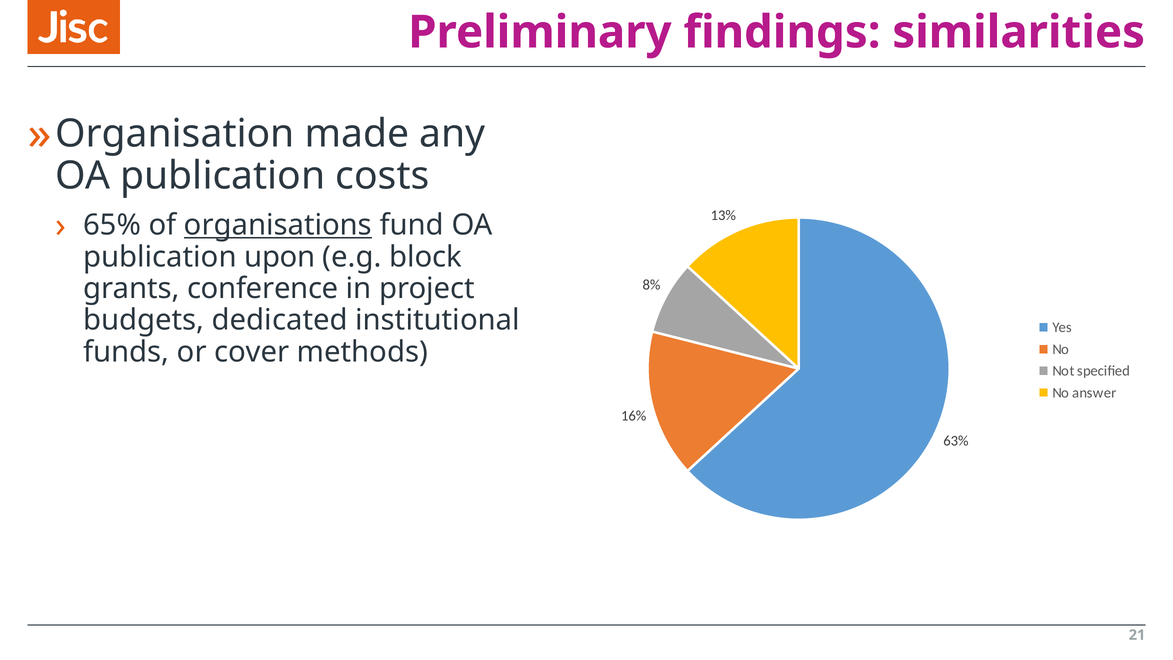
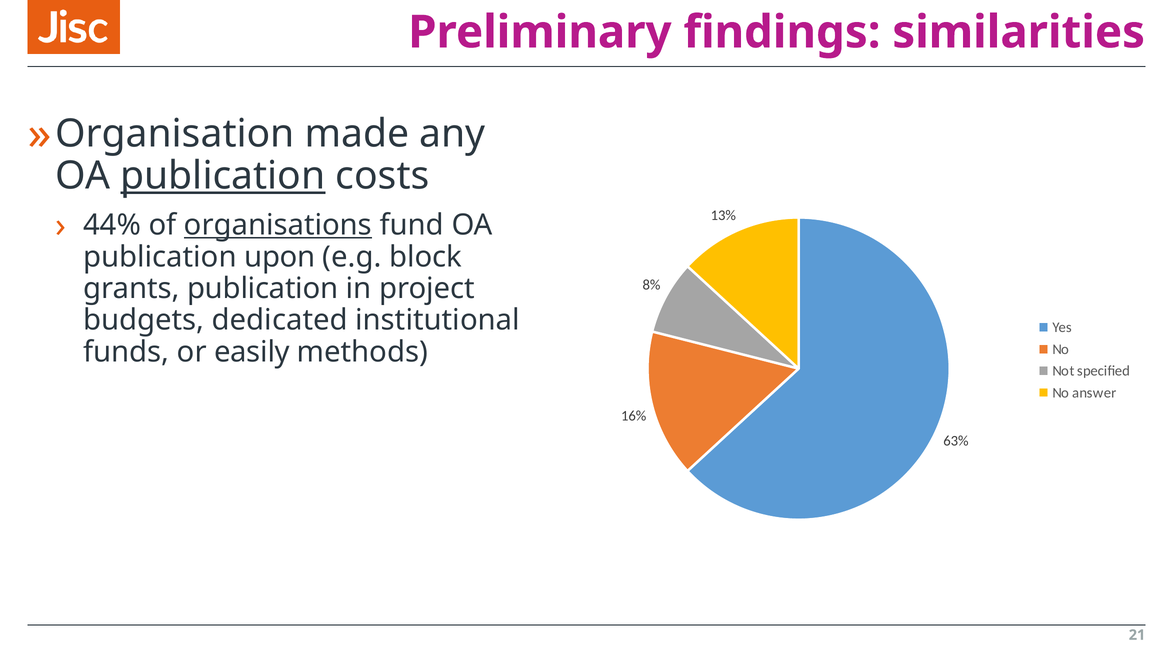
publication underline: none -> present (223, 176)
65%: 65% -> 44% (112, 225)
grants conference: conference -> publication (263, 289)
cover: cover -> easily (252, 352)
